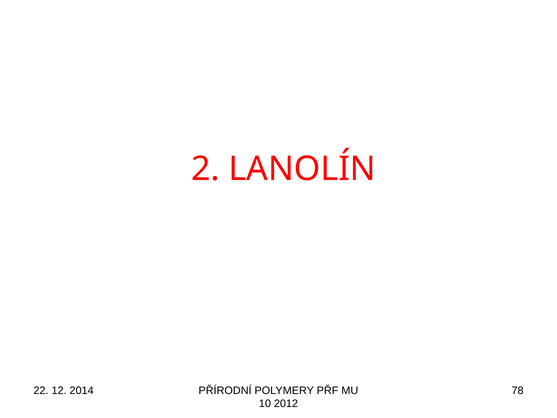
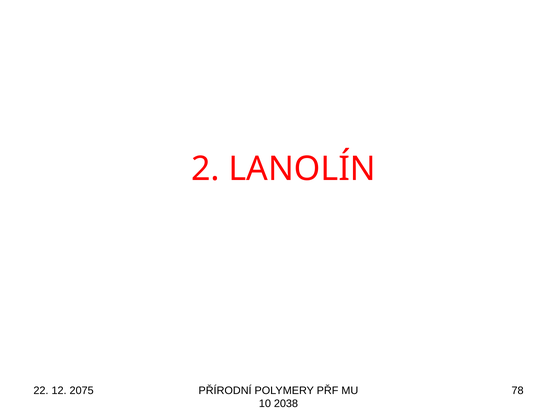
2014: 2014 -> 2075 (82, 390)
2012: 2012 -> 2038 (286, 403)
